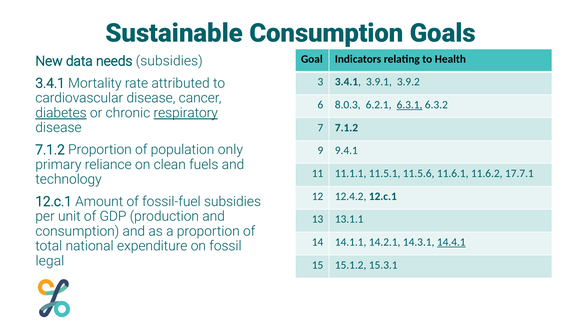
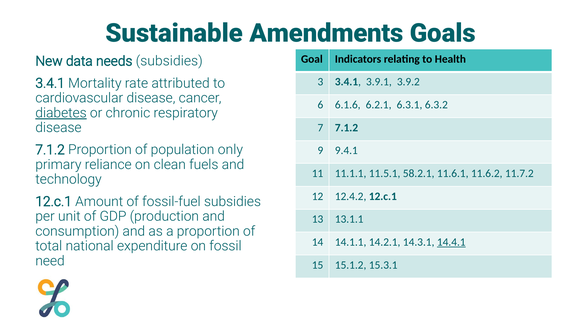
Sustainable Consumption: Consumption -> Amendments (326, 33)
8.0.3: 8.0.3 -> 6.1.6 (348, 105)
6.3.1 underline: present -> none (409, 105)
respiratory underline: present -> none (186, 113)
11.5.6: 11.5.6 -> 58.2.1 (419, 173)
17.7.1: 17.7.1 -> 11.7.2 (519, 173)
legal: legal -> need (50, 261)
